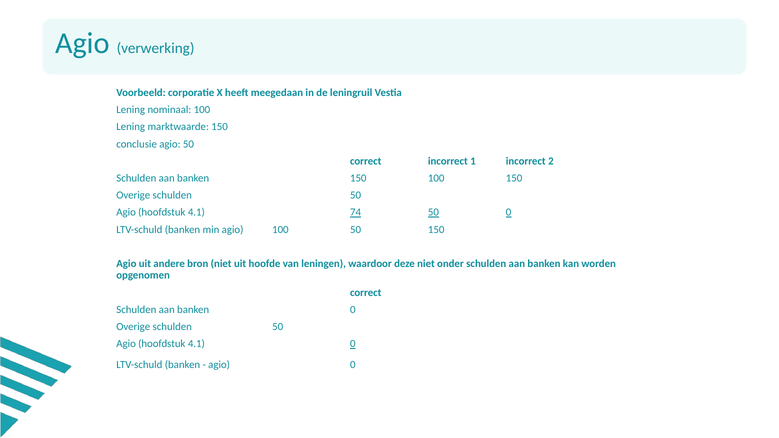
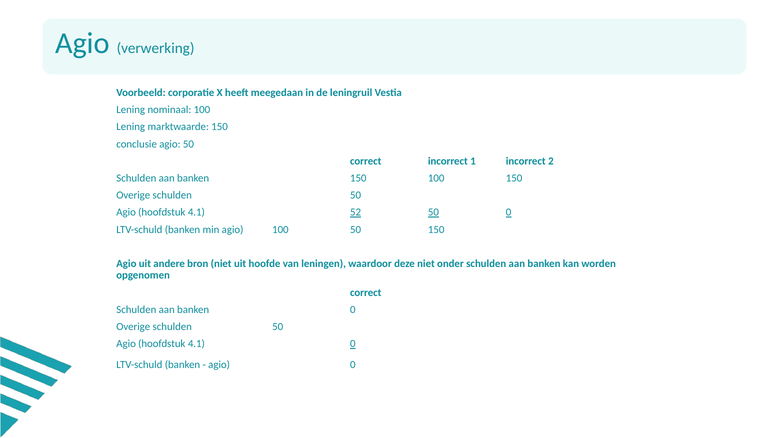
74: 74 -> 52 (356, 212)
